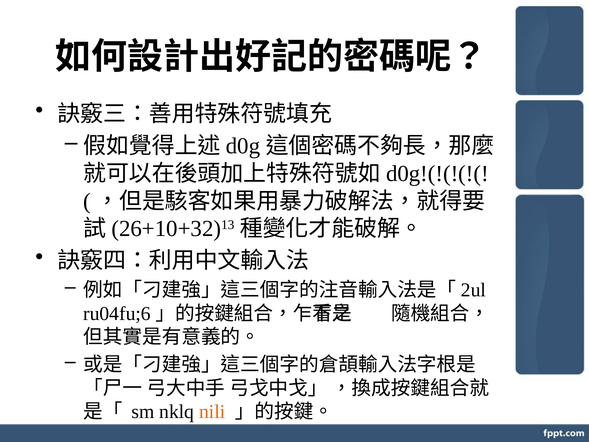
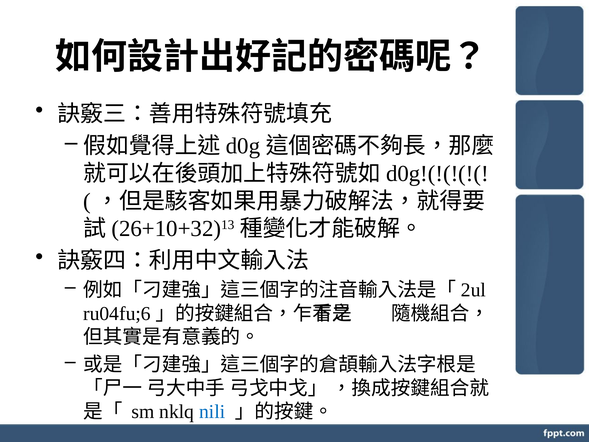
nili colour: orange -> blue (212, 412)
